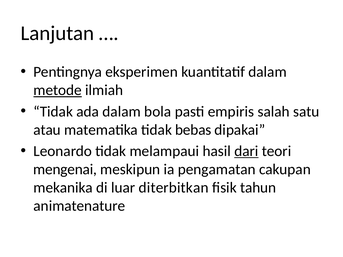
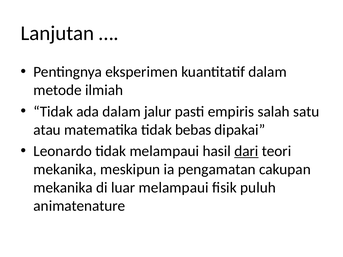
metode underline: present -> none (58, 90)
bola: bola -> jalur (158, 112)
mengenai: mengenai -> mekanika (65, 170)
luar diterbitkan: diterbitkan -> melampaui (174, 188)
tahun: tahun -> puluh (258, 188)
